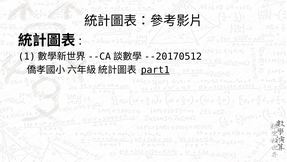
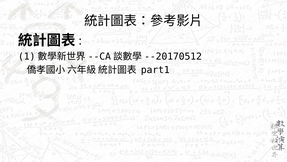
part1 underline: present -> none (155, 70)
